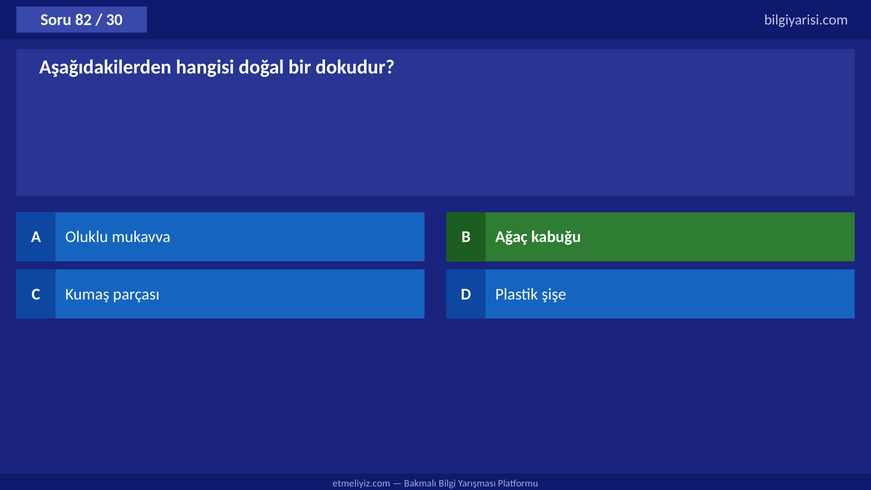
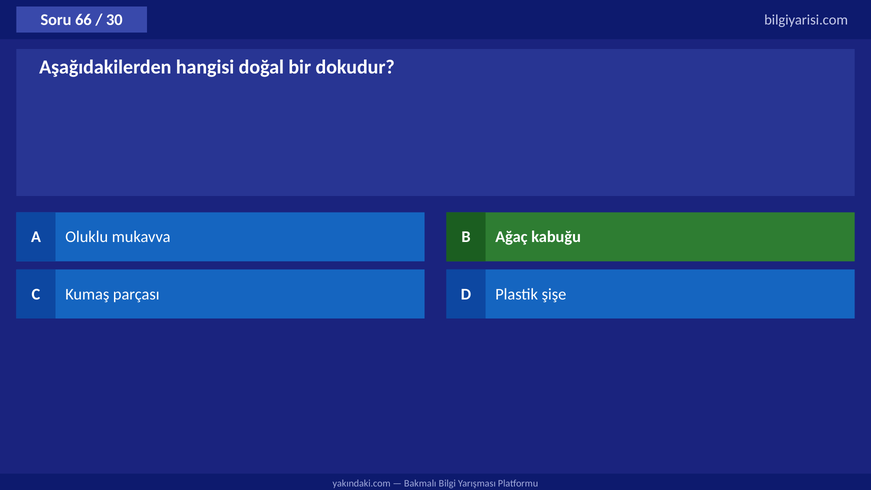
82: 82 -> 66 (83, 20)
etmeliyiz.com: etmeliyiz.com -> yakındaki.com (362, 483)
